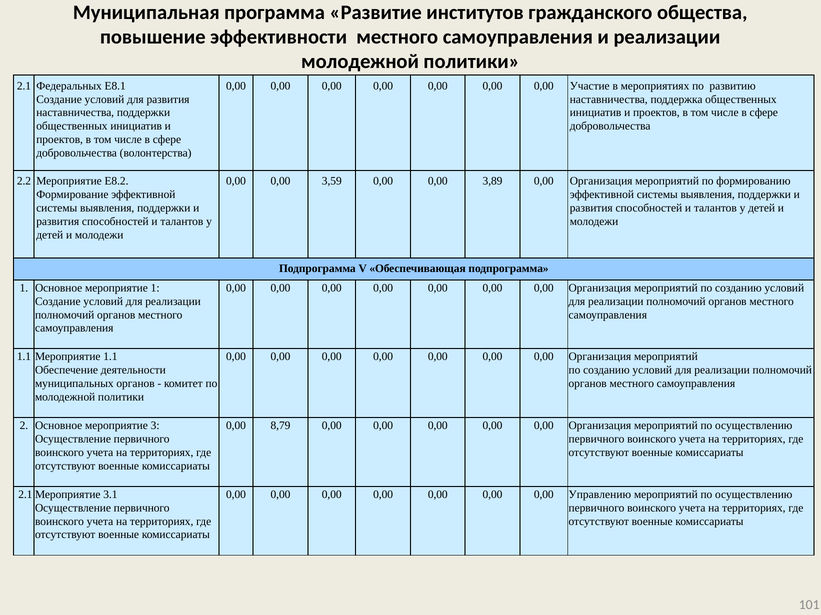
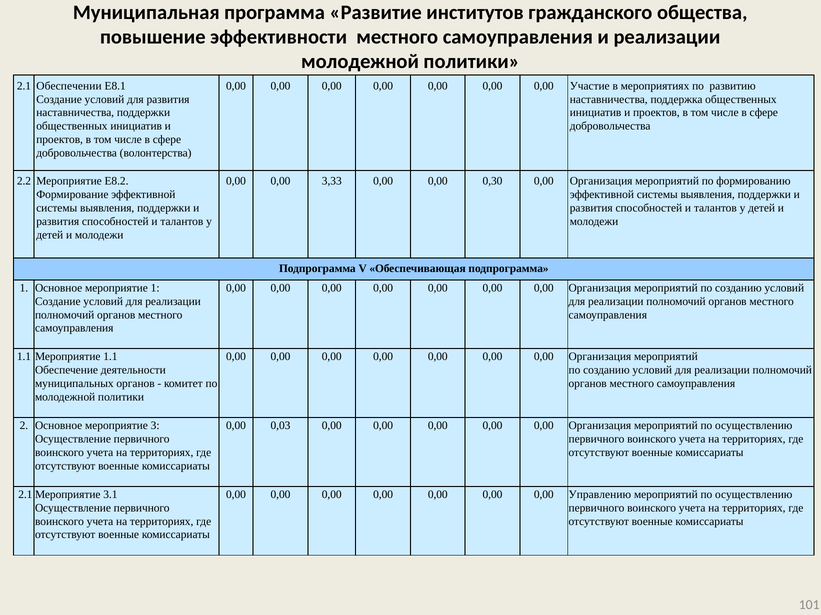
Федеральных: Федеральных -> Обеспечении (69, 86)
3,59: 3,59 -> 3,33 (332, 181)
3,89: 3,89 -> 0,30 (493, 181)
8,79: 8,79 -> 0,03 (280, 426)
